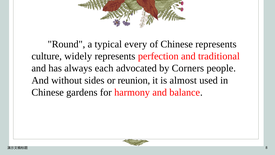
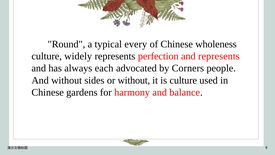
Chinese represents: represents -> wholeness (216, 44)
and traditional: traditional -> represents (219, 56)
or reunion: reunion -> without (134, 80)
is almost: almost -> culture (183, 80)
